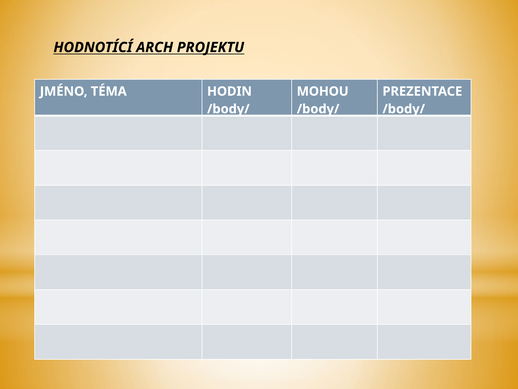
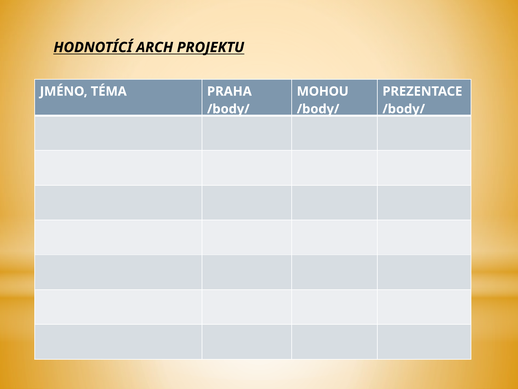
HODIN: HODIN -> PRAHA (229, 91)
